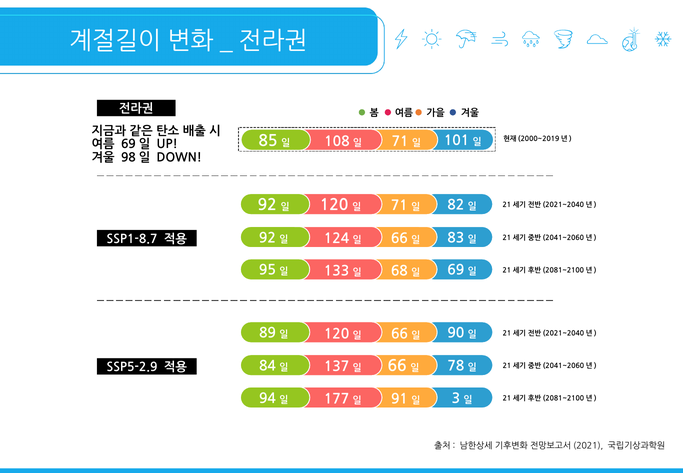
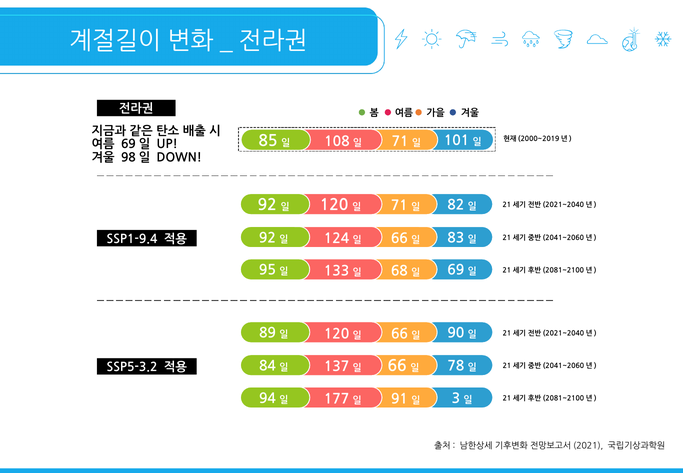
SSP1-8.7: SSP1-8.7 -> SSP1-9.4 (132, 239)
SSP5-2.9: SSP5-2.9 -> SSP5-3.2 (132, 367)
